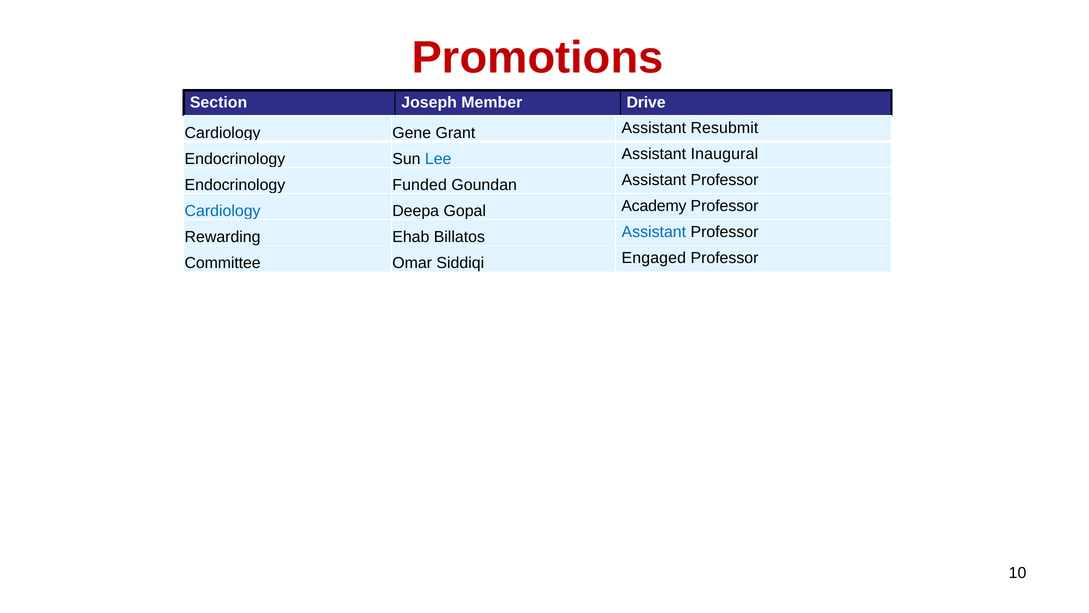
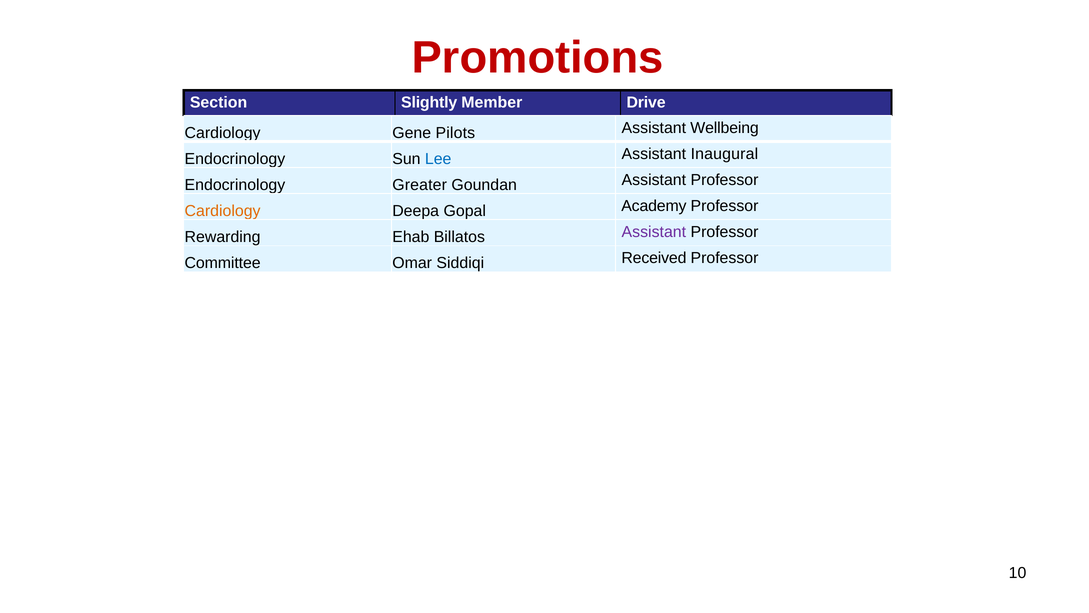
Joseph: Joseph -> Slightly (429, 103)
Grant: Grant -> Pilots (455, 133)
Resubmit: Resubmit -> Wellbeing (725, 128)
Funded: Funded -> Greater (420, 185)
Cardiology colour: blue -> orange (223, 211)
Assistant colour: blue -> purple (654, 232)
Engaged: Engaged -> Received (654, 258)
